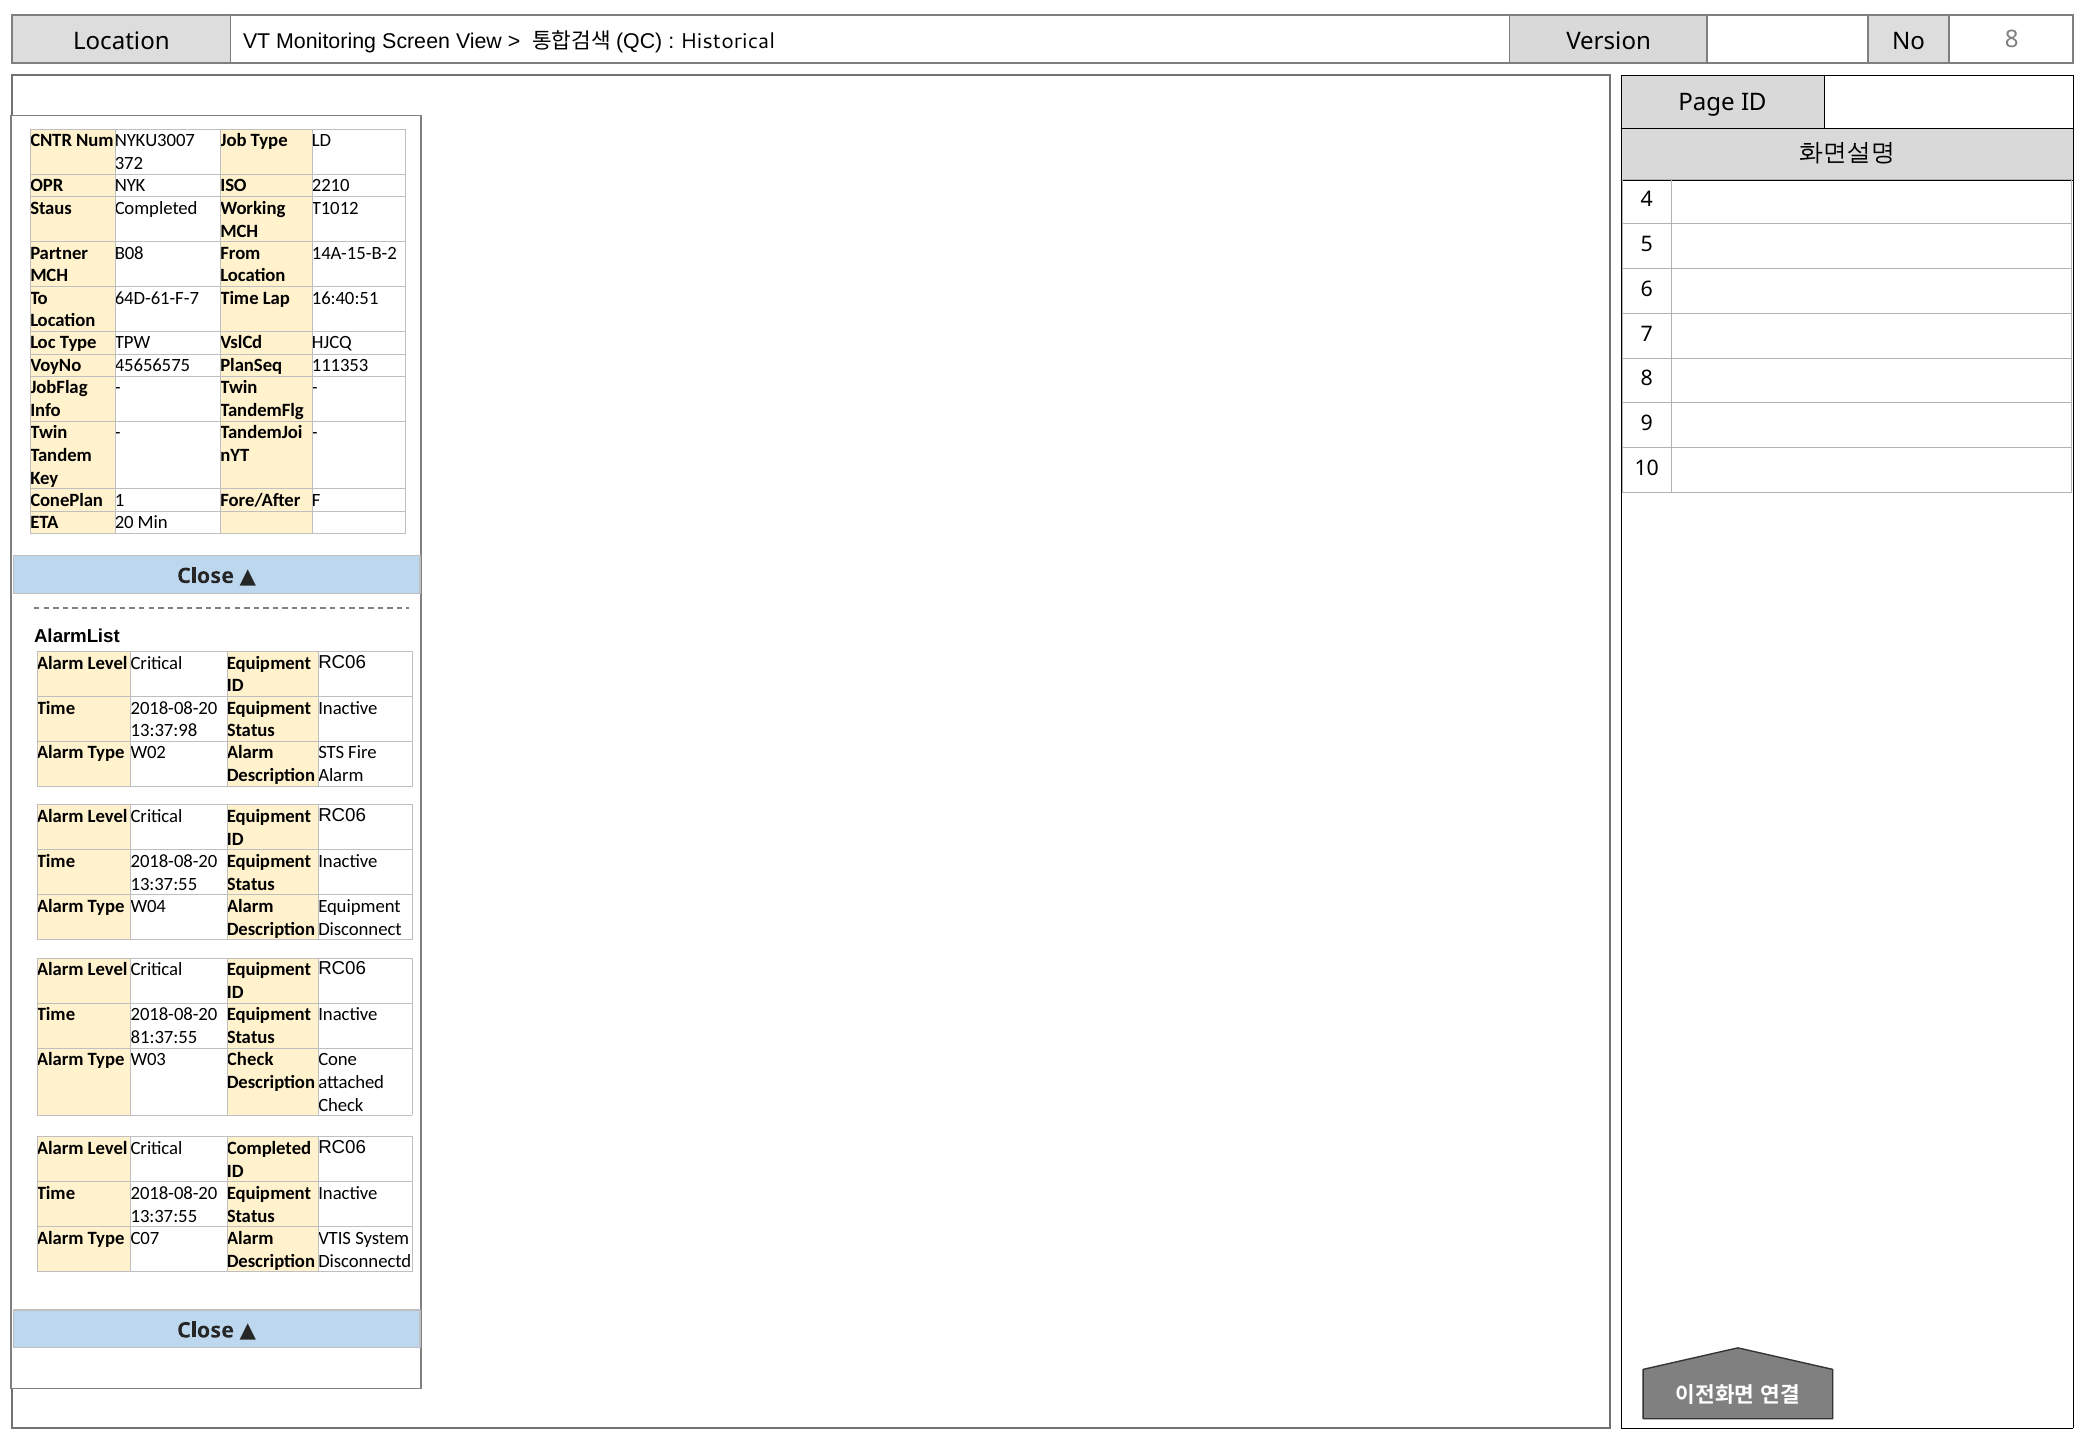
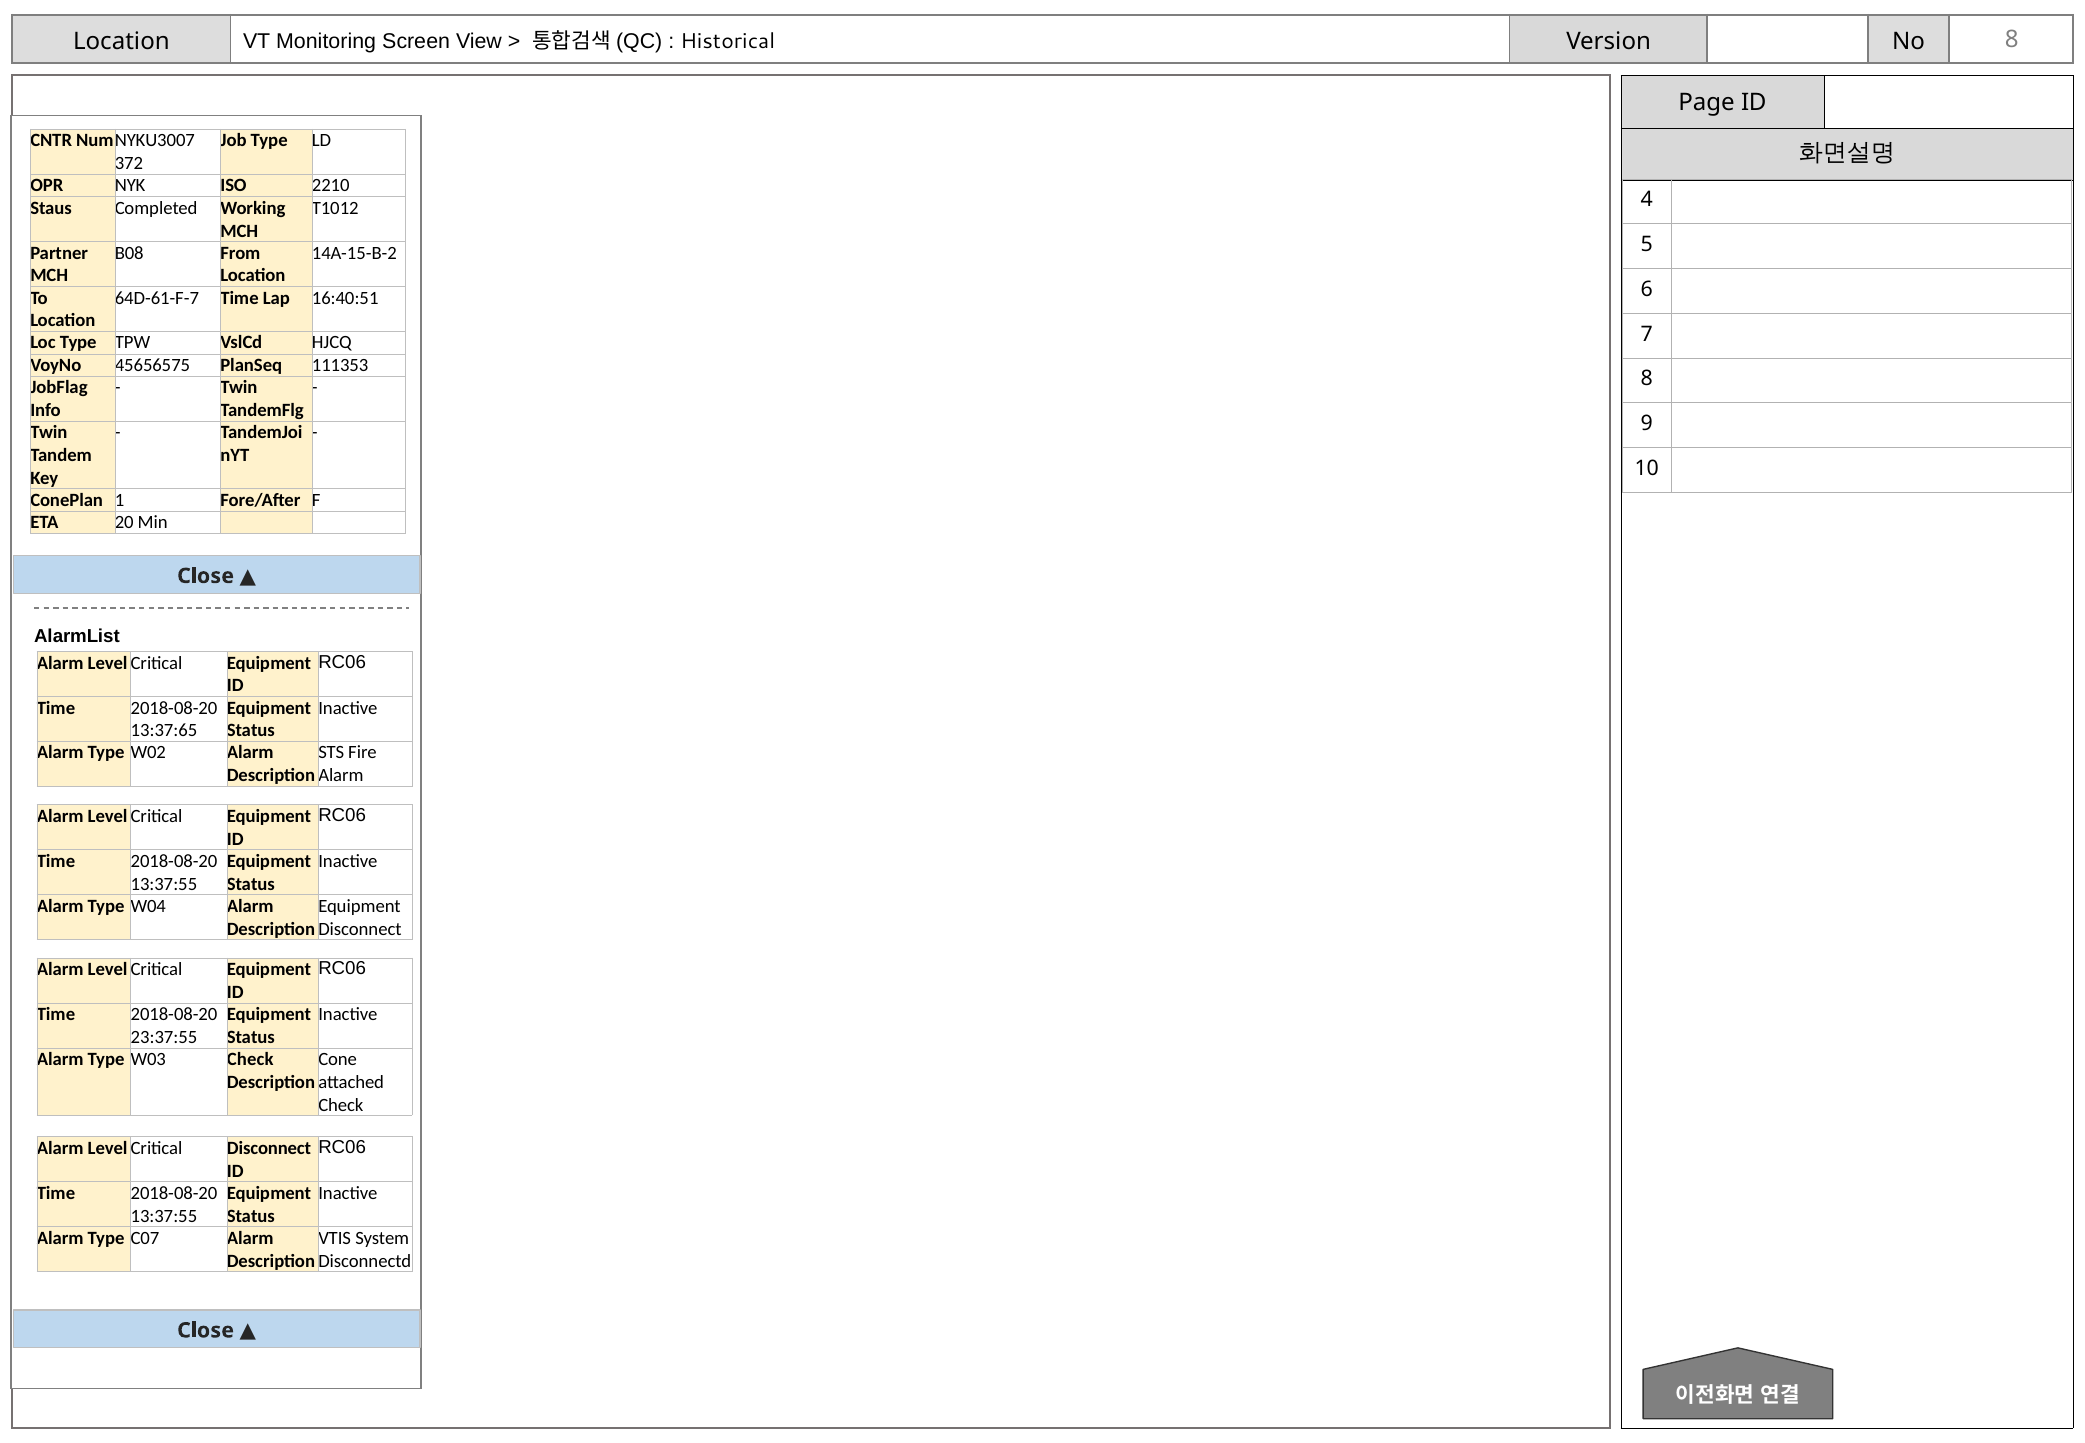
13:37:98: 13:37:98 -> 13:37:65 (164, 731)
81:37:55: 81:37:55 -> 23:37:55 (164, 1037)
Completed: Completed -> Disconnect (269, 1149)
